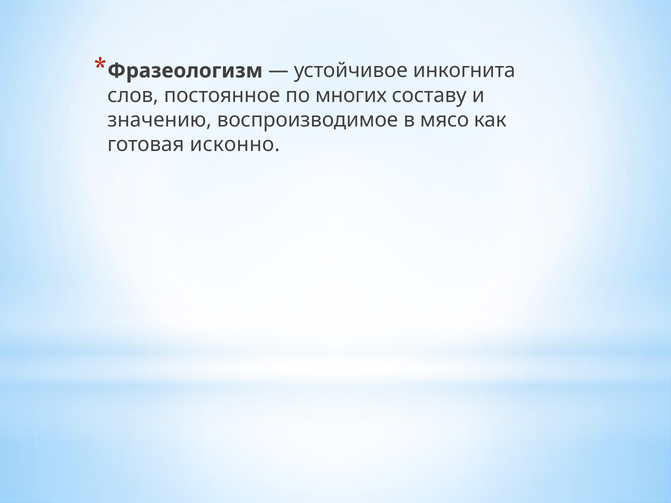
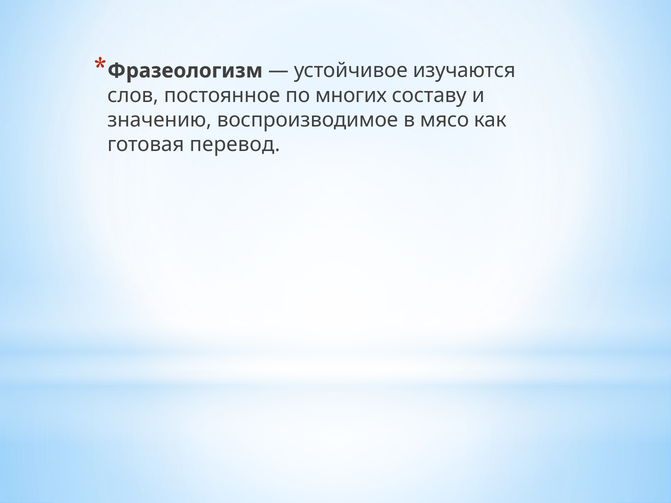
инкогнита: инкогнита -> изучаются (464, 71)
исконно: исконно -> перевод (235, 145)
